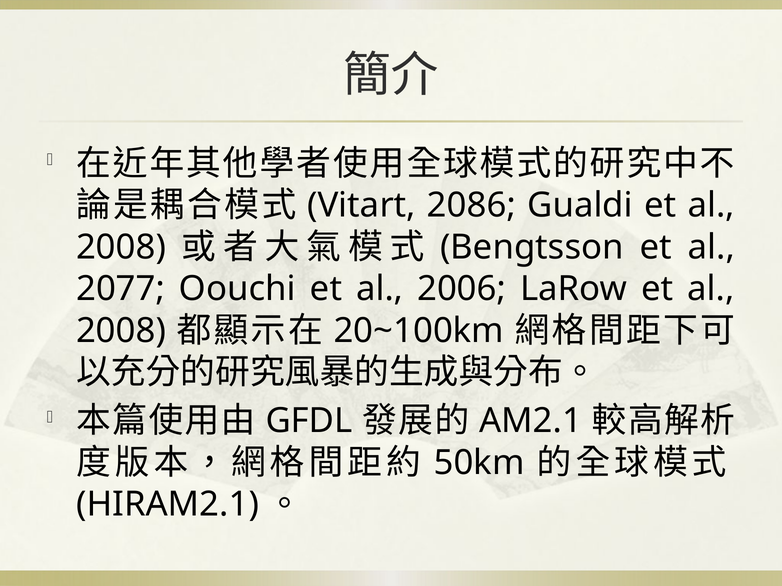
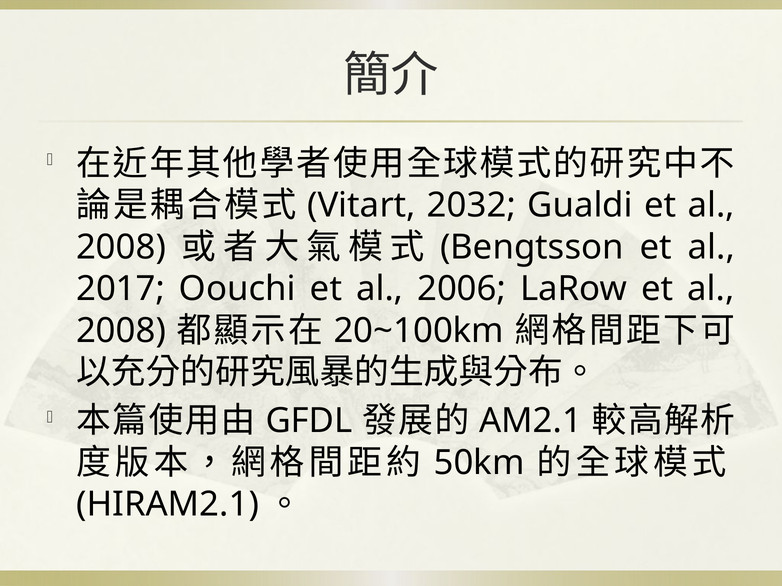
2086: 2086 -> 2032 (471, 206)
2077: 2077 -> 2017 (121, 289)
